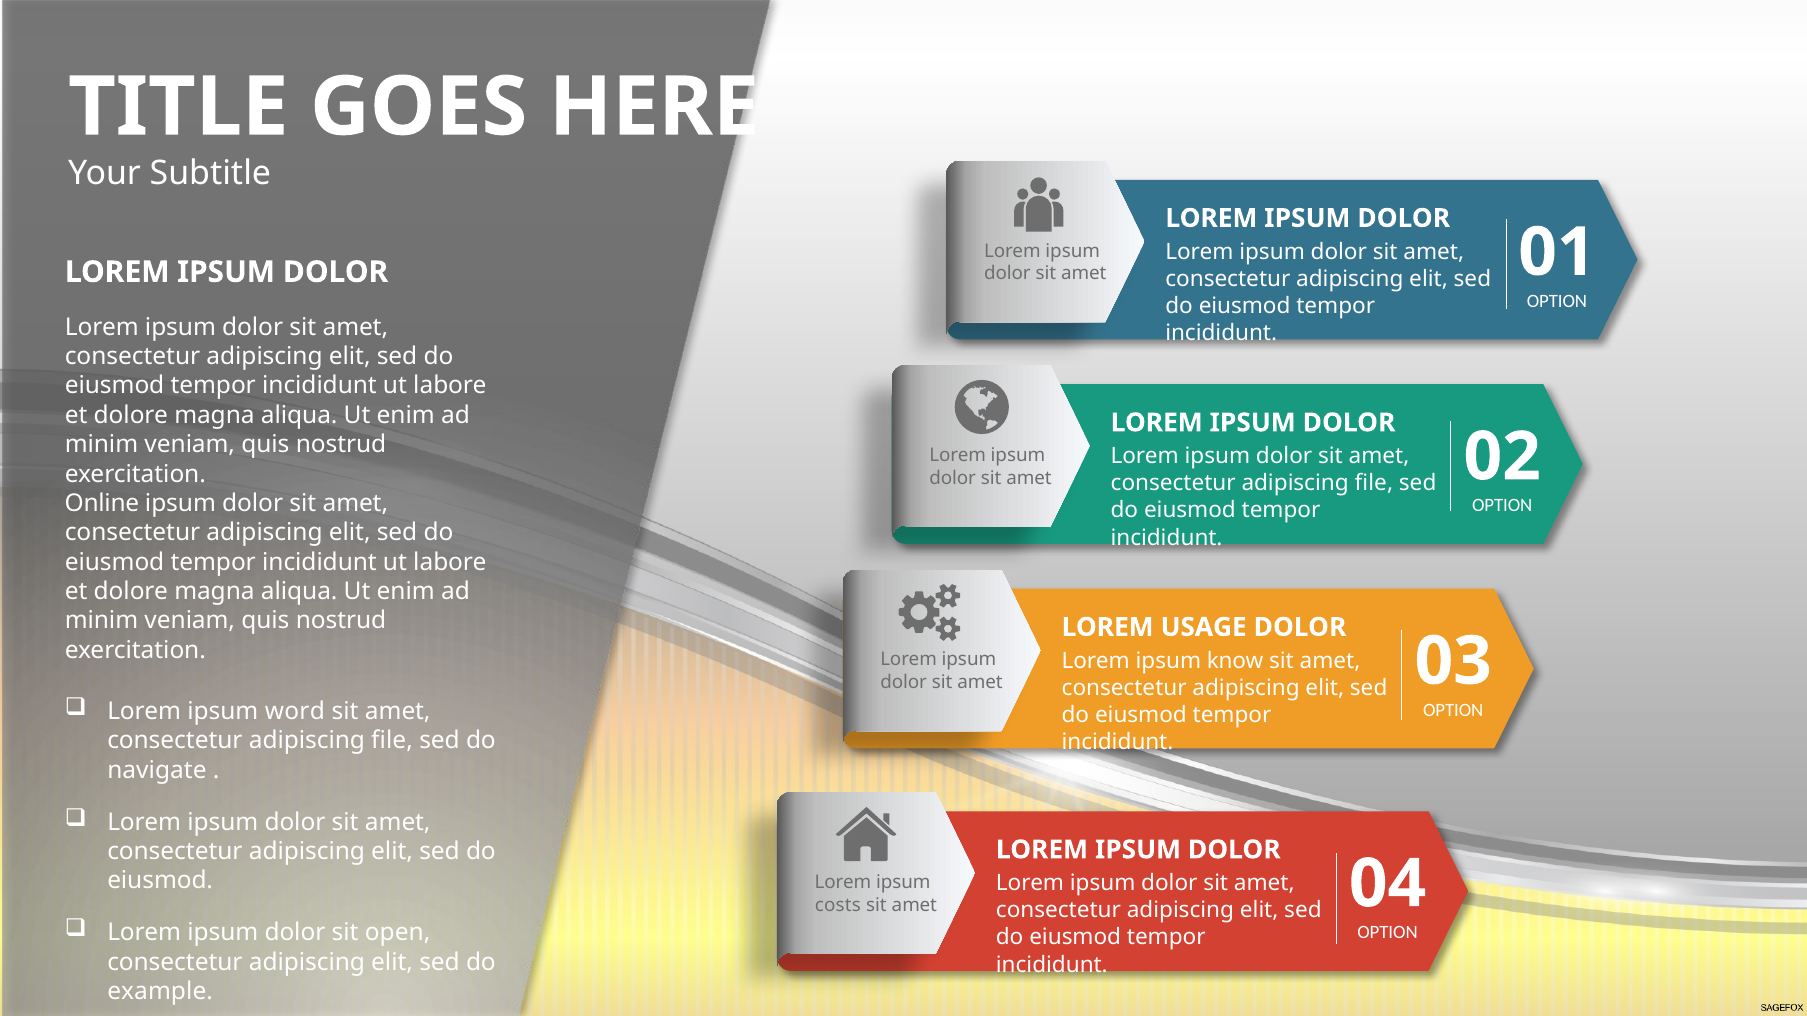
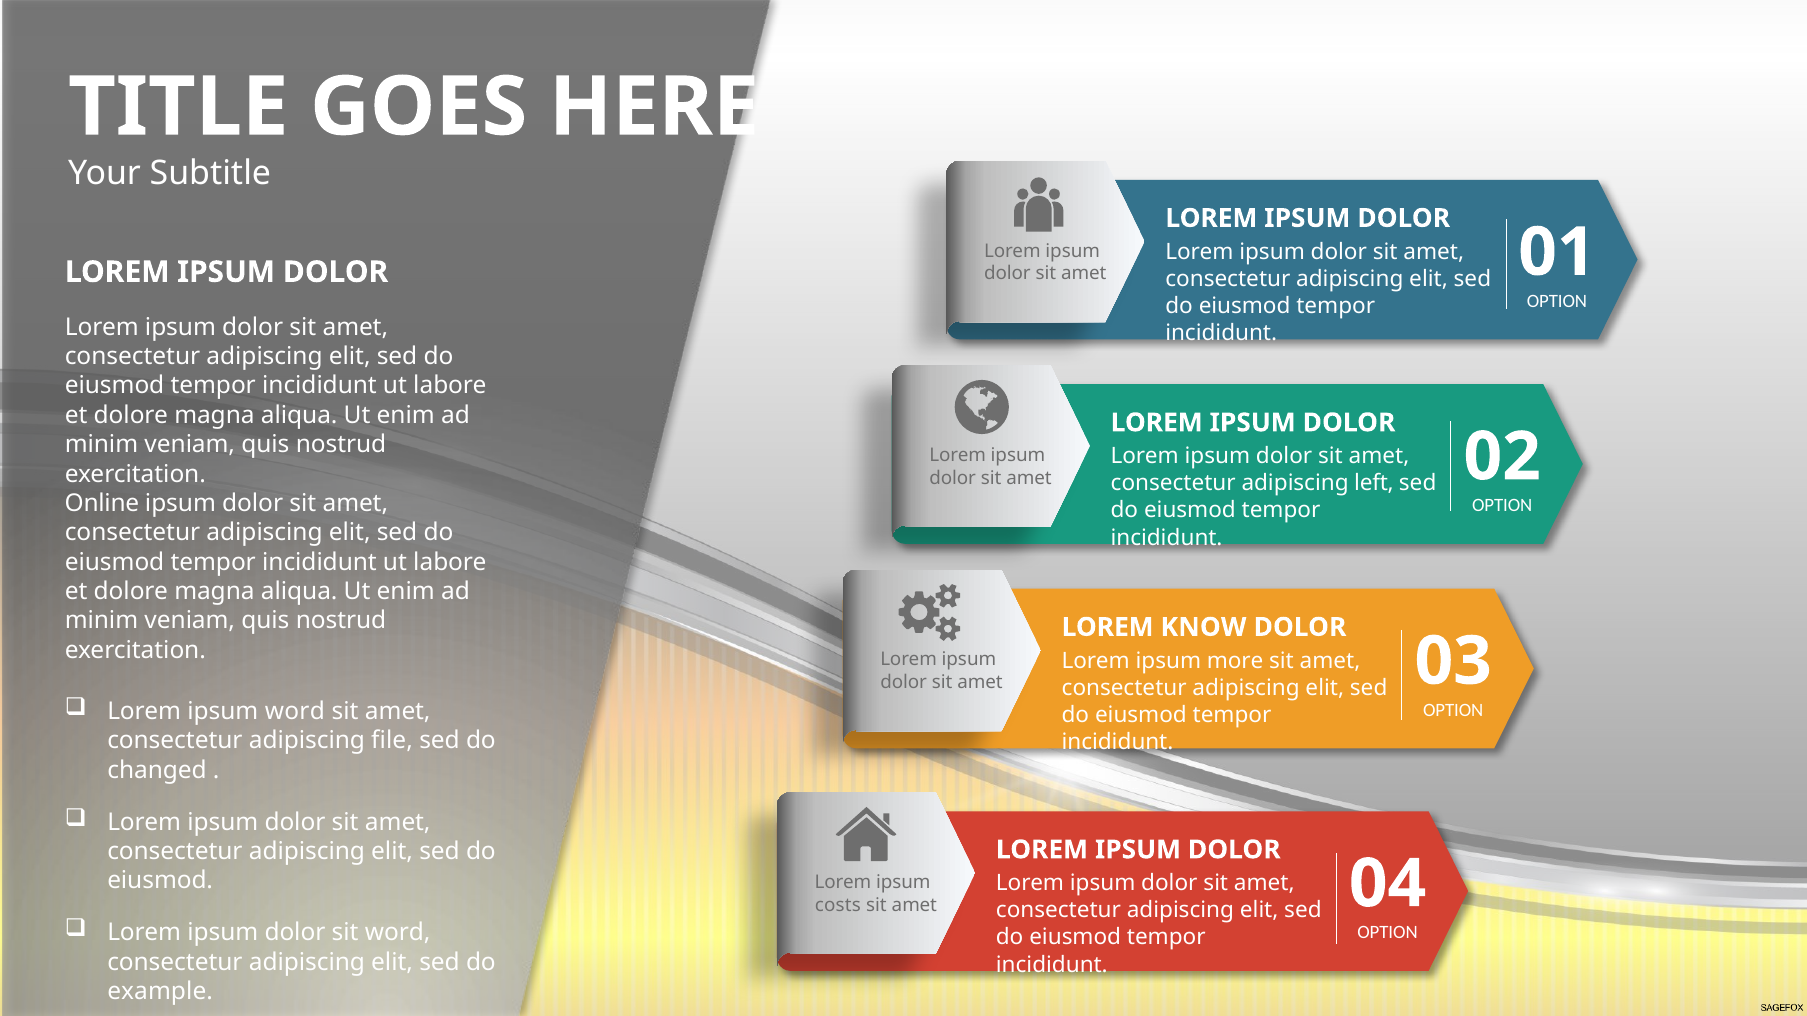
file: file -> left (1374, 484)
USAGE: USAGE -> KNOW (1204, 627)
know: know -> more (1235, 661)
navigate: navigate -> changed (157, 770)
sit open: open -> word (398, 933)
